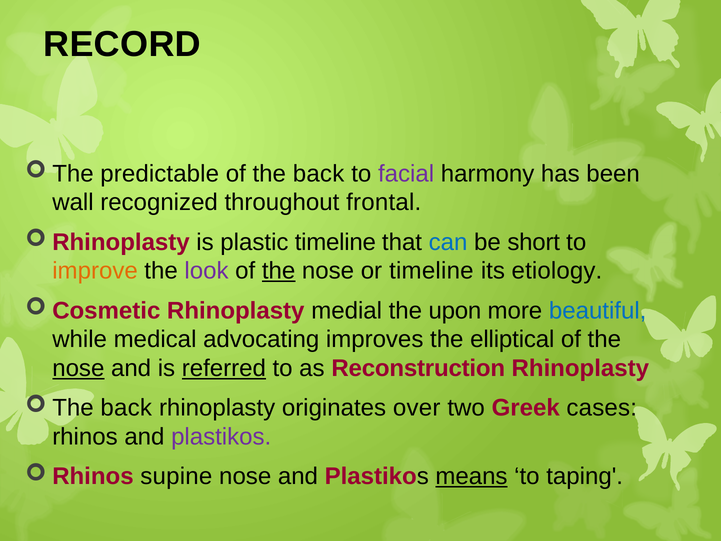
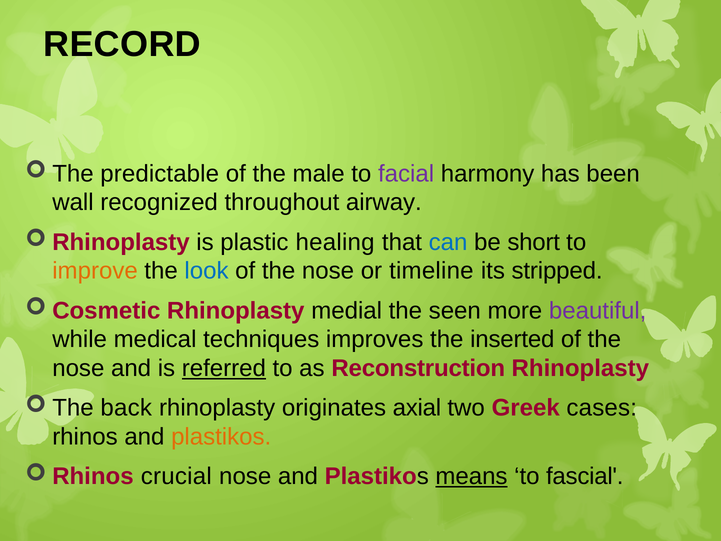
the back: back -> male (319, 174)
frontal: frontal -> airway (384, 202)
plastic timeline: timeline -> healing (335, 242)
look colour: purple -> blue (206, 271)
the underline: present -> none (279, 271)
etiology: etiology -> stripped (557, 271)
upon: upon -> seen (455, 310)
beautiful colour: blue -> purple (598, 310)
advocating: advocating -> techniques (261, 339)
elliptical: elliptical -> inserted (512, 339)
nose underline: present -> none (78, 368)
over: over -> axial (417, 408)
plastikos colour: purple -> orange (221, 437)
supine: supine -> crucial (176, 476)
taping: taping -> fascial (585, 476)
